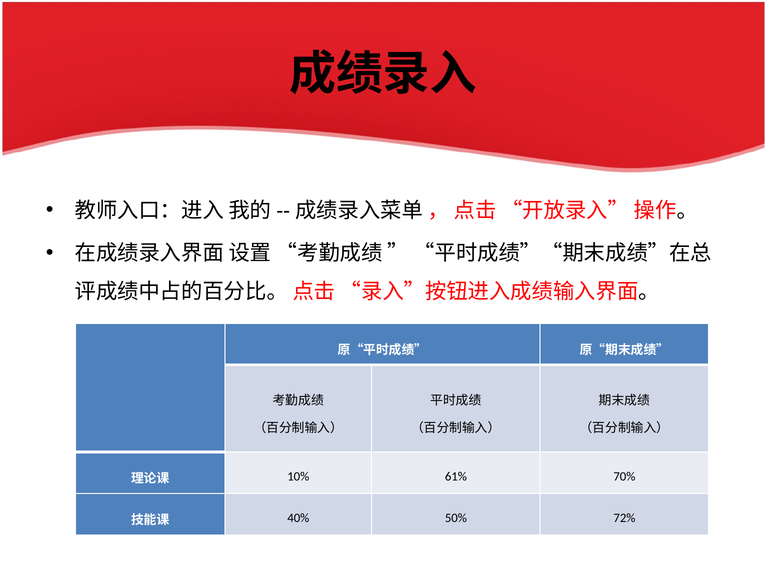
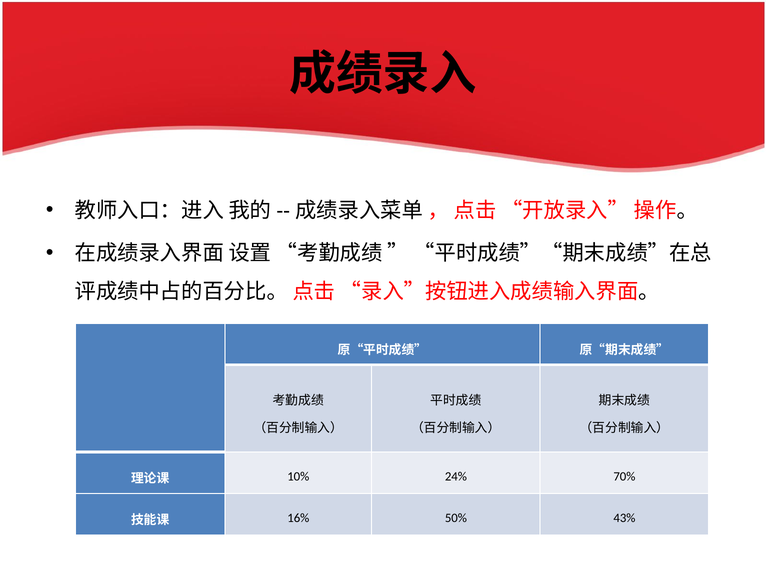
61%: 61% -> 24% (456, 476)
40%: 40% -> 16% (298, 518)
72%: 72% -> 43% (624, 518)
